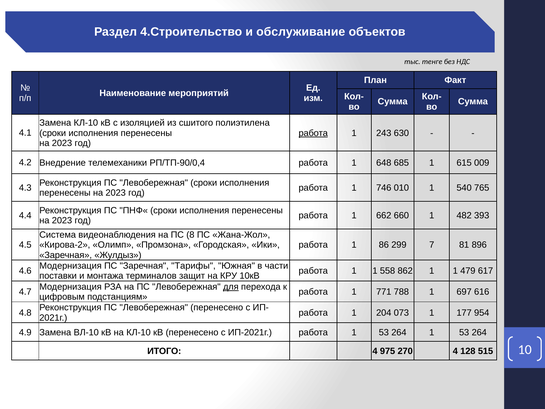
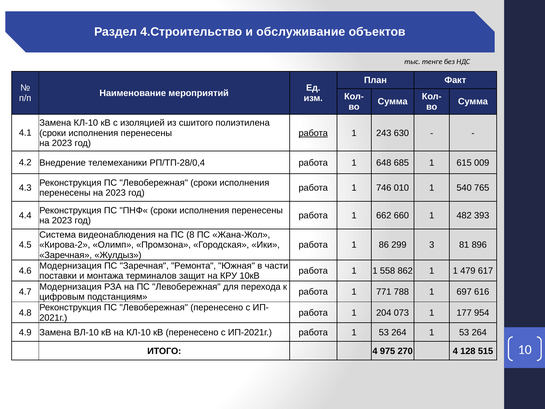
РП/ТП-90/0,4: РП/ТП-90/0,4 -> РП/ТП-28/0,4 (177, 163)
7: 7 -> 3 (432, 245)
Тарифы: Тарифы -> Ремонта (194, 266)
для underline: present -> none (231, 287)
